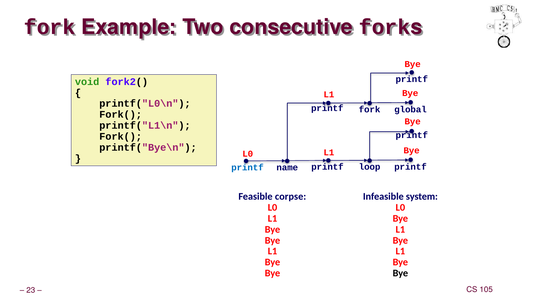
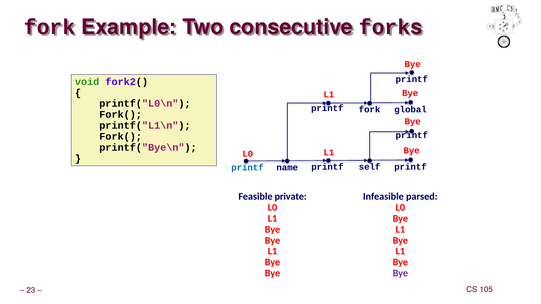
loop: loop -> self (370, 167)
corpse: corpse -> private (291, 197)
system: system -> parsed (422, 197)
Bye colour: black -> purple (400, 273)
